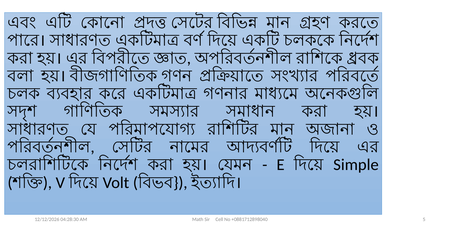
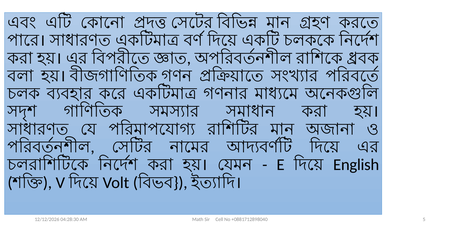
Simple: Simple -> English (356, 165)
